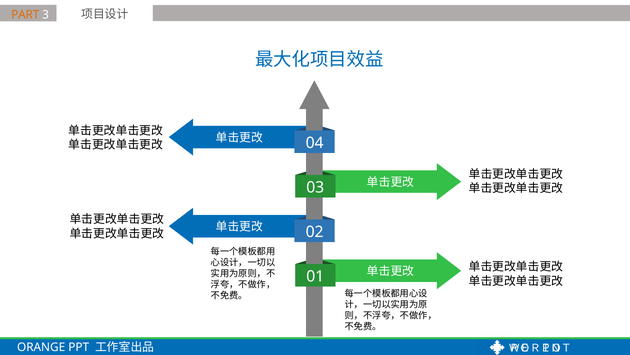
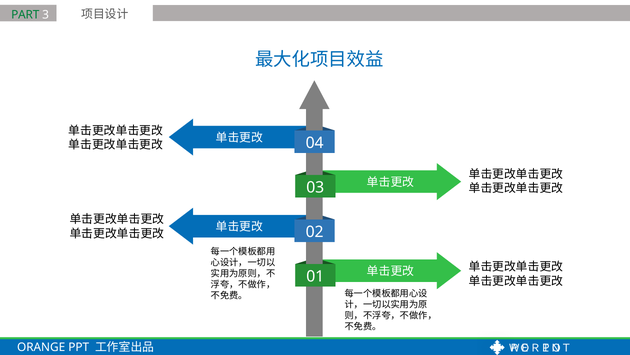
PART colour: orange -> green (25, 15)
